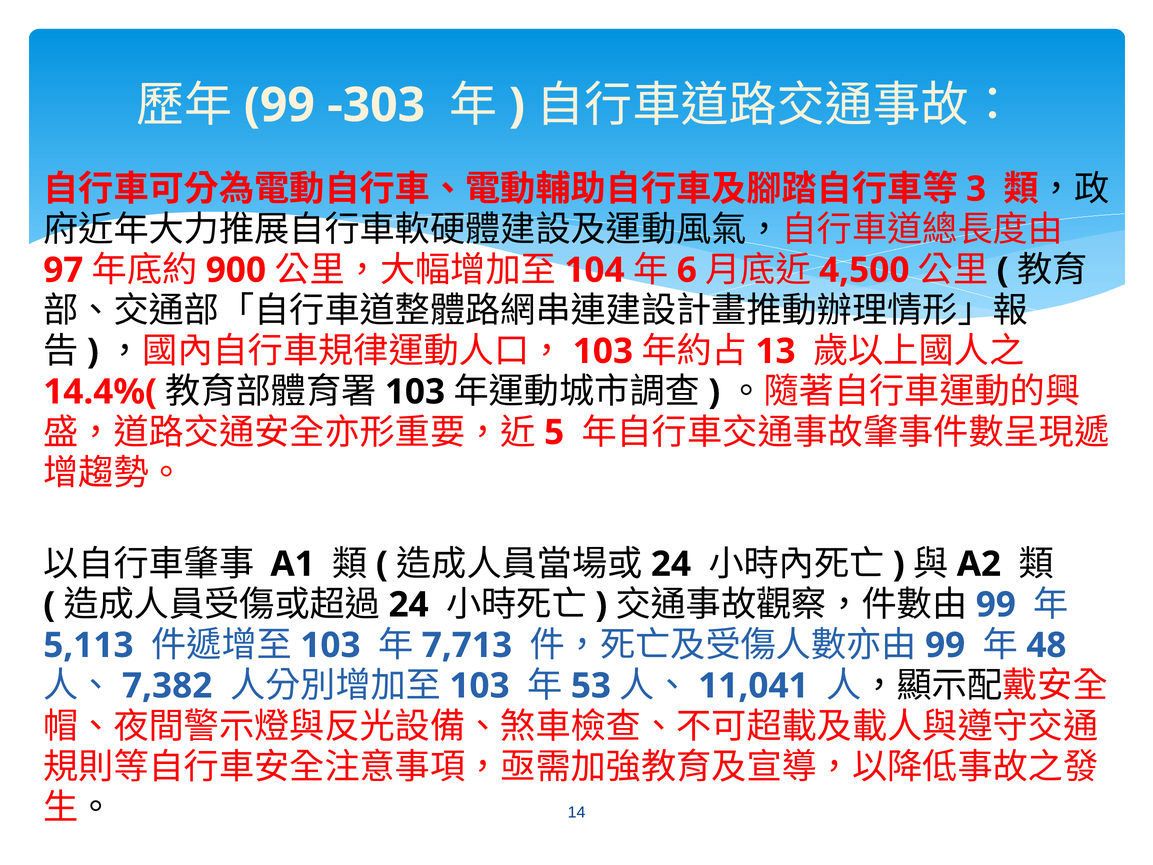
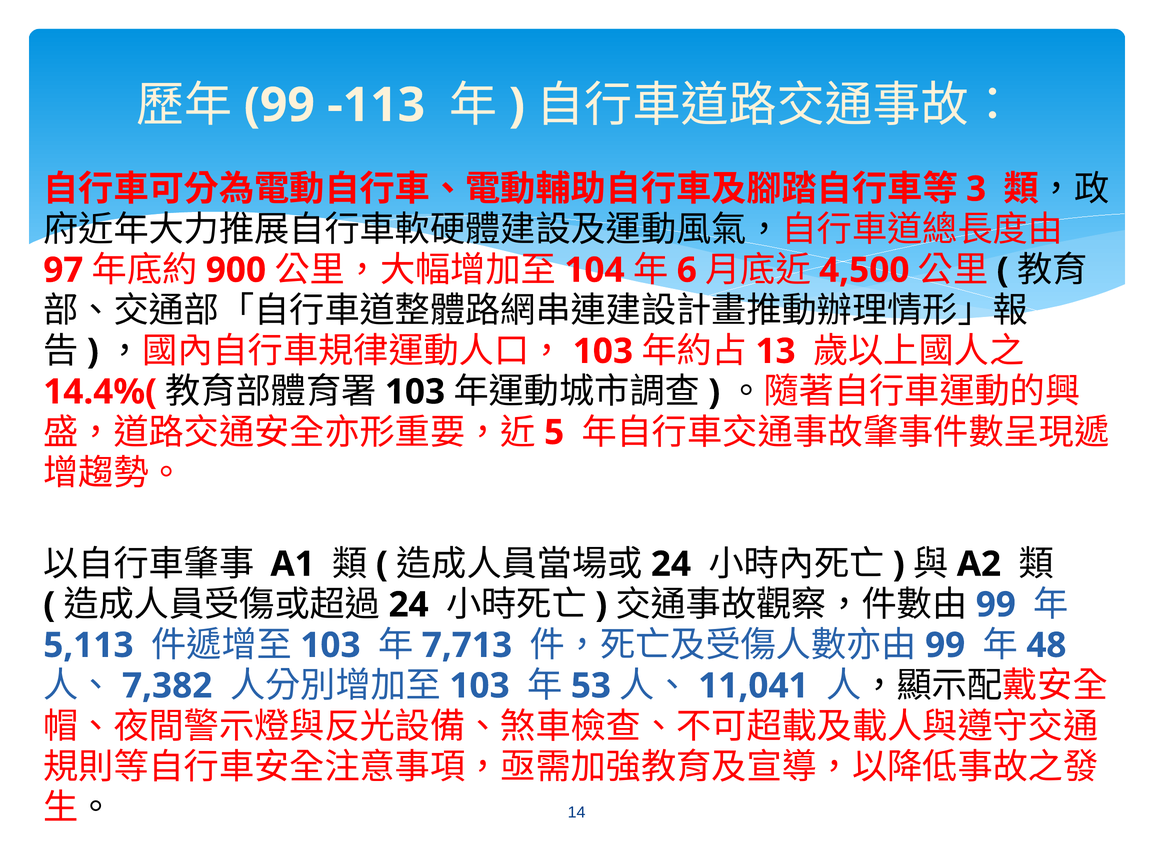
-303: -303 -> -113 (376, 105)
